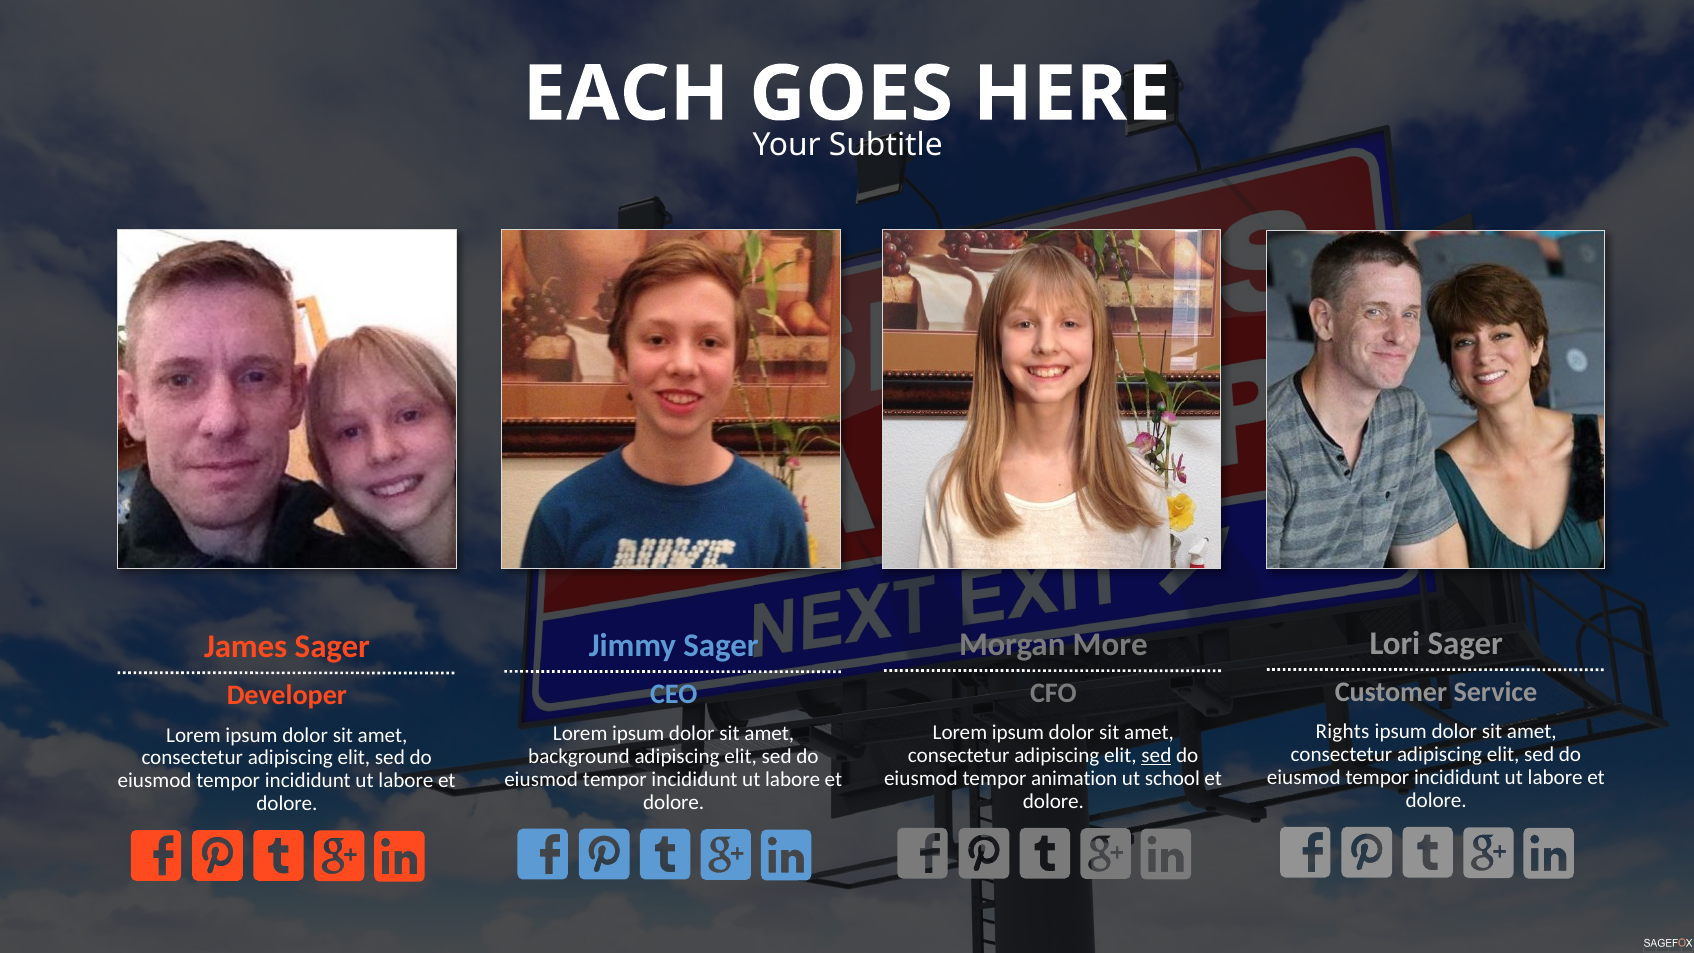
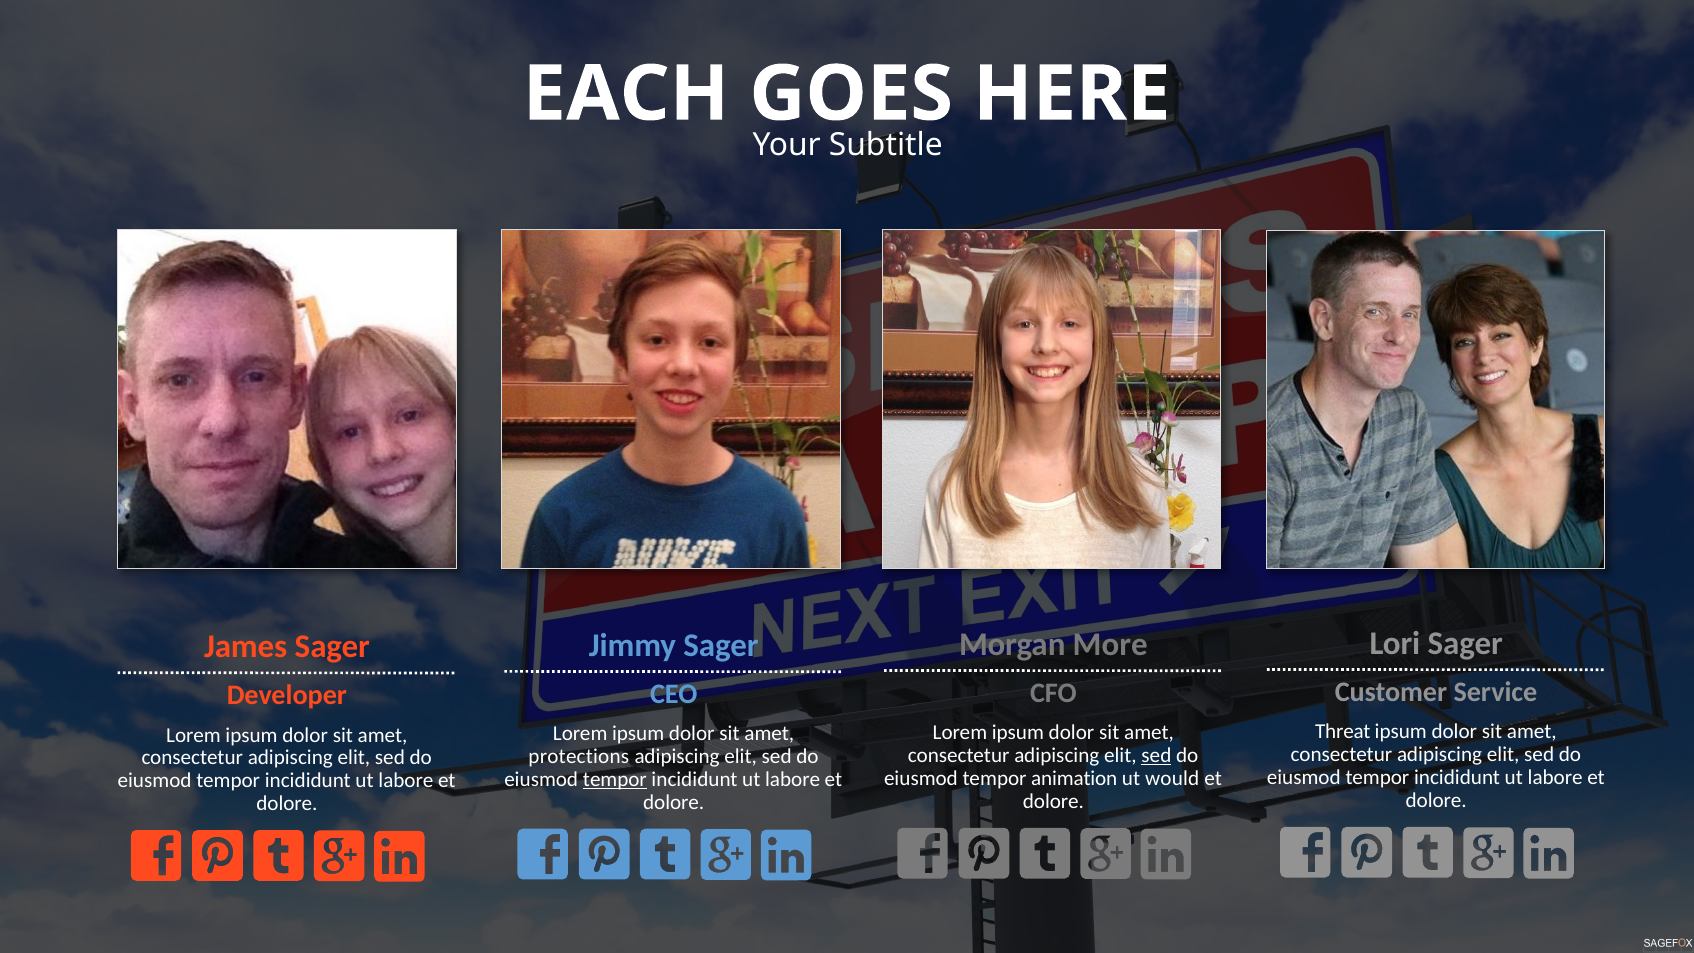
Rights: Rights -> Threat (1343, 732)
background: background -> protections (579, 757)
school: school -> would (1172, 778)
tempor underline: none -> present (615, 779)
